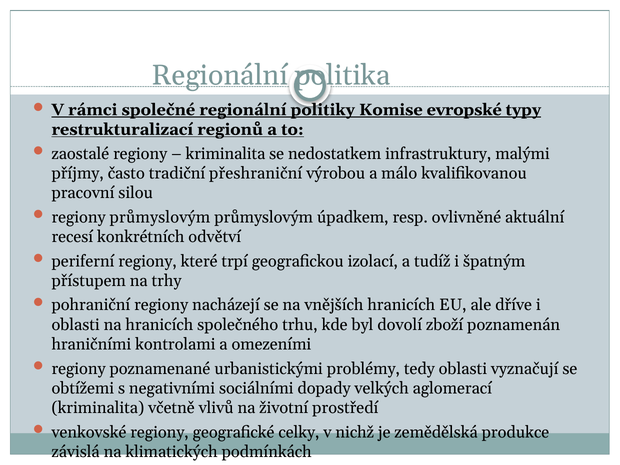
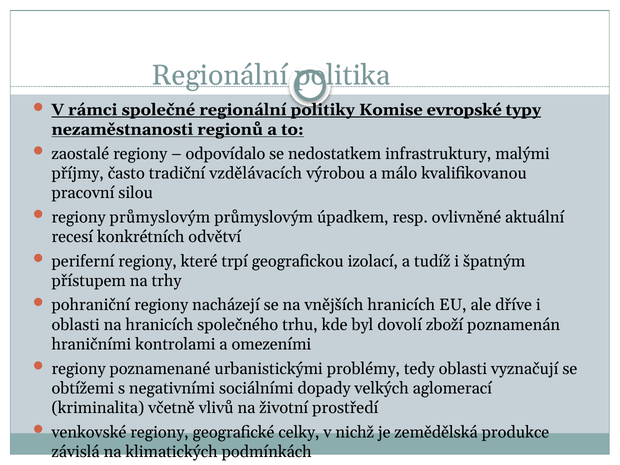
restrukturalizací: restrukturalizací -> nezaměstnanosti (122, 129)
kriminalita: kriminalita -> odpovídalo (225, 154)
přeshraniční: přeshraniční -> vzdělávacích (256, 173)
